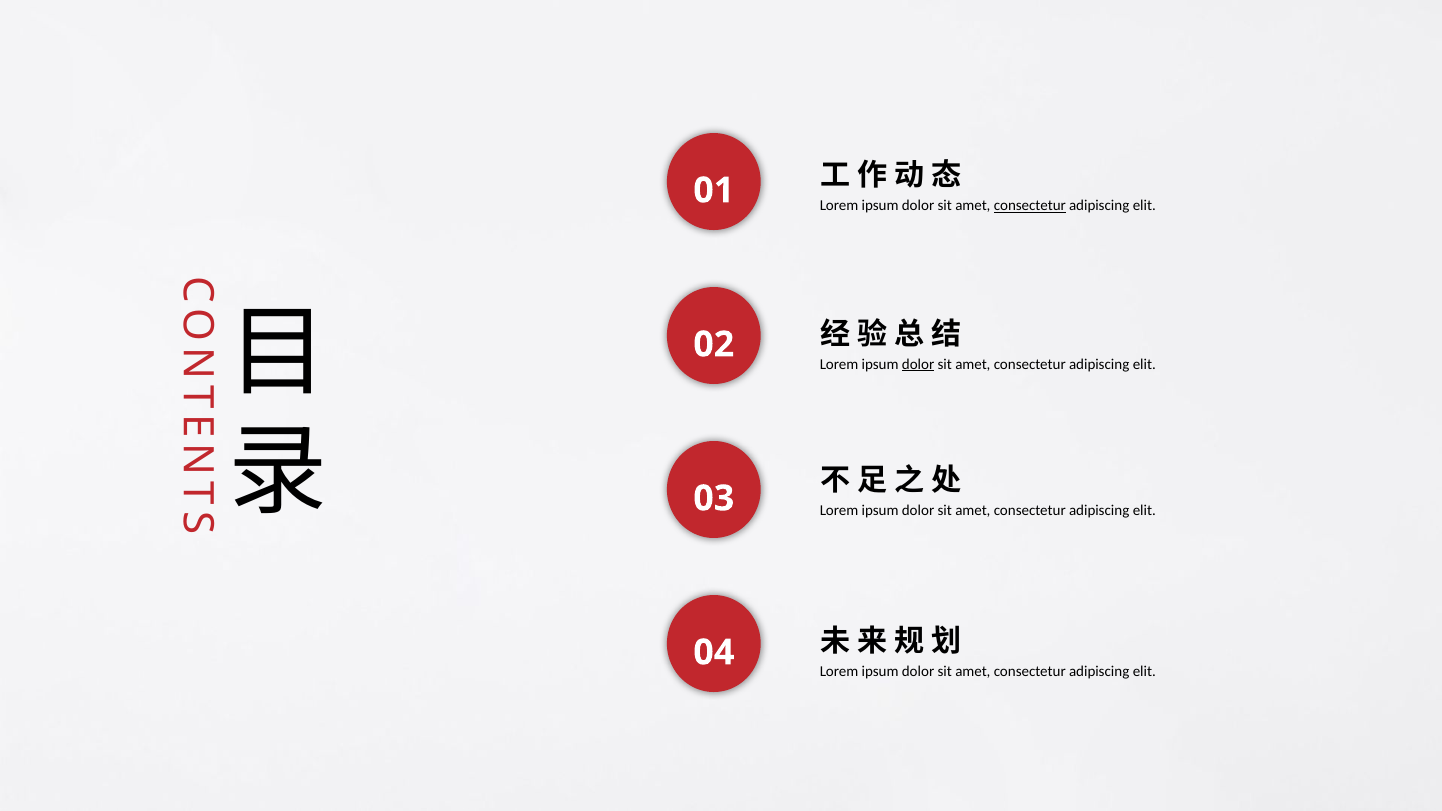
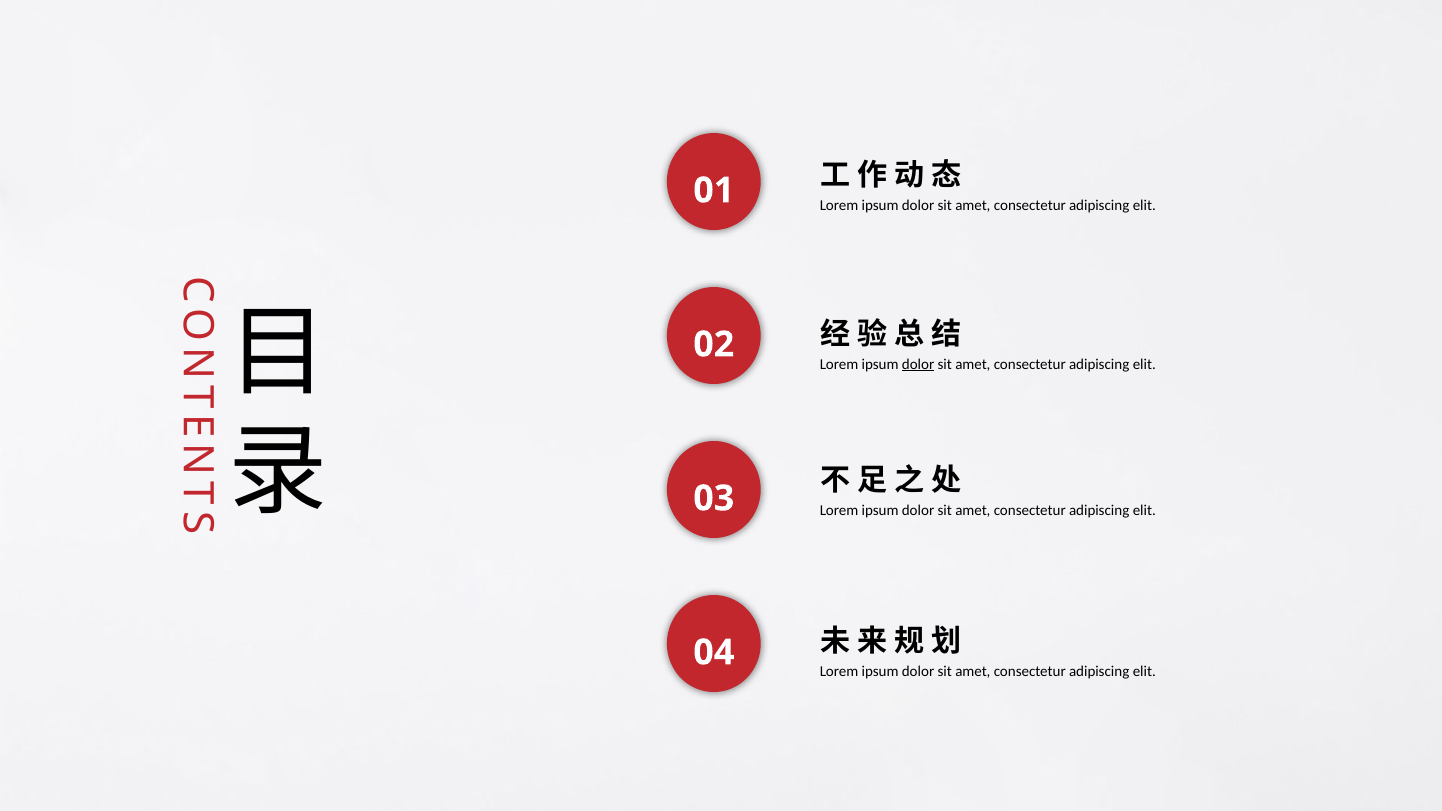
consectetur underline: present -> none (1030, 206)
